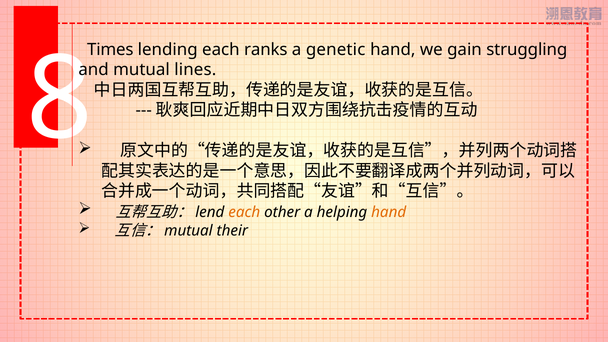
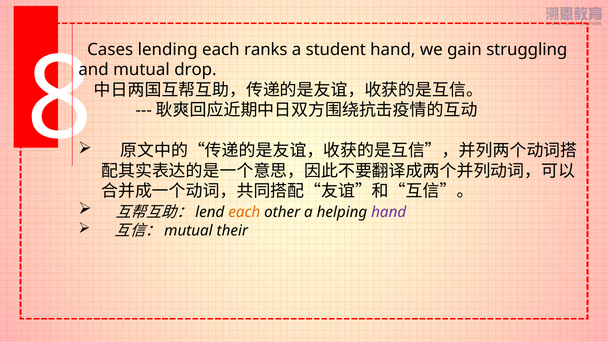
Times: Times -> Cases (110, 49)
genetic: genetic -> student (336, 49)
lines: lines -> drop (195, 70)
hand colour: orange -> purple (389, 212)
